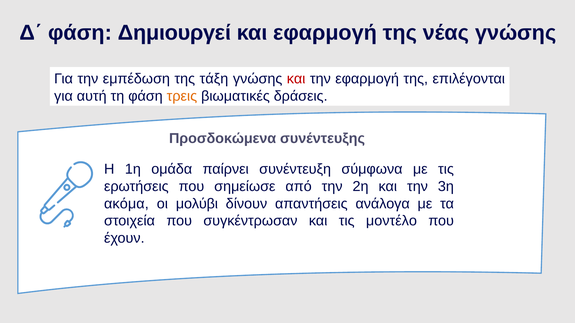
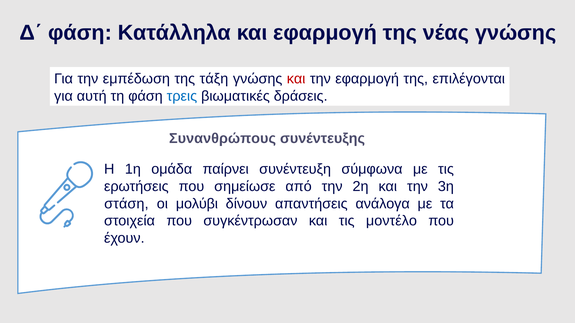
Δημιουργεί: Δημιουργεί -> Κατάλληλα (174, 33)
τρεις colour: orange -> blue (182, 96)
Προσδοκώμενα: Προσδοκώμενα -> Συνανθρώπους (223, 138)
ακόμα: ακόμα -> στάση (126, 204)
